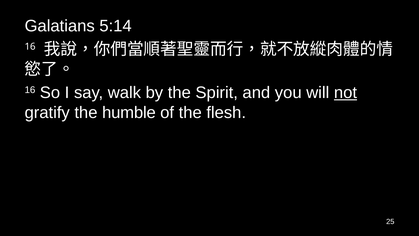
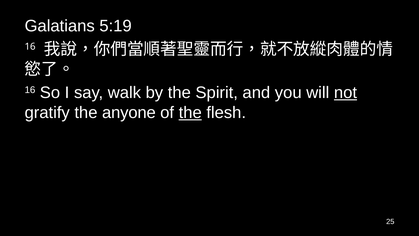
5:14: 5:14 -> 5:19 (116, 26)
humble: humble -> anyone (129, 113)
the underline: none -> present (190, 113)
